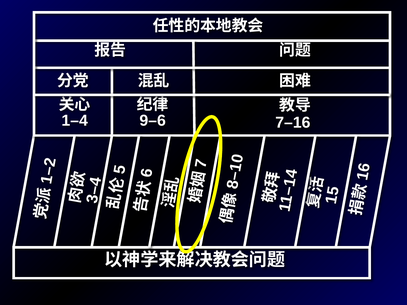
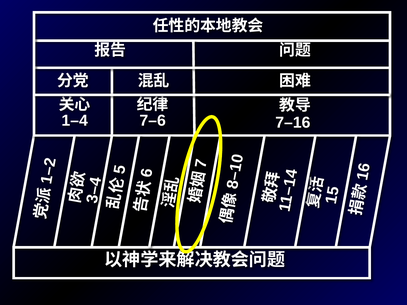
9–6: 9–6 -> 7–6 (153, 121)
